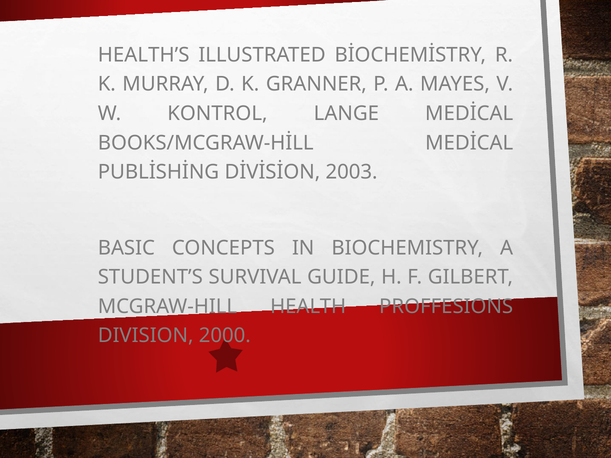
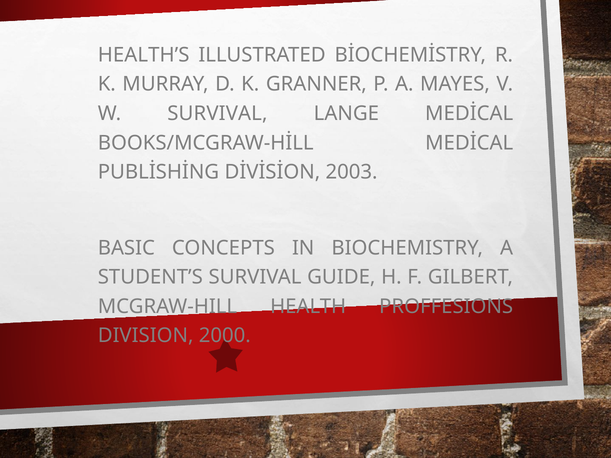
W KONTROL: KONTROL -> SURVIVAL (217, 114)
